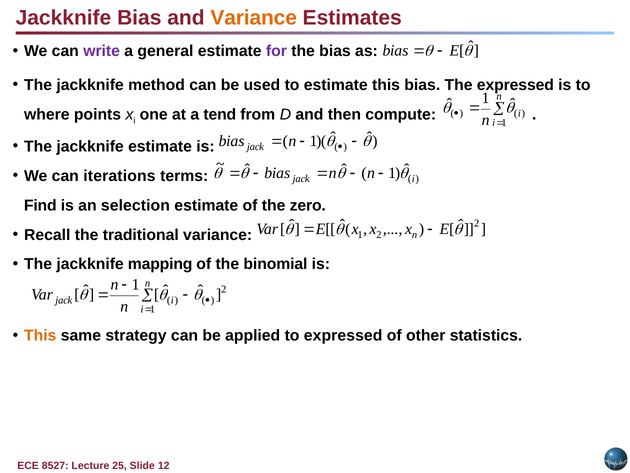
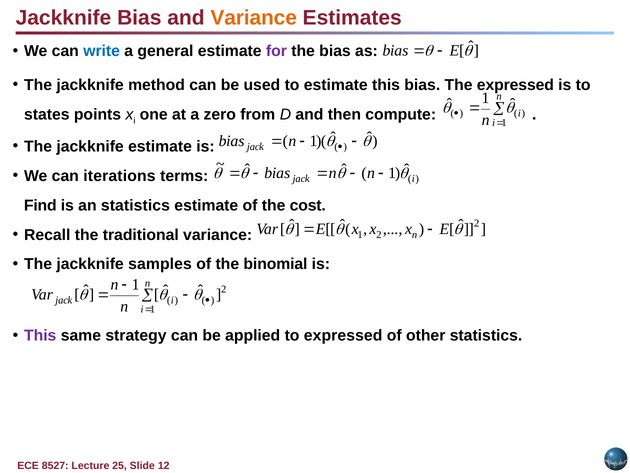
write colour: purple -> blue (102, 51)
where: where -> states (47, 114)
tend: tend -> zero (220, 114)
an selection: selection -> statistics (135, 205)
zero: zero -> cost (308, 205)
mapping: mapping -> samples (160, 264)
This colour: orange -> purple (40, 335)
